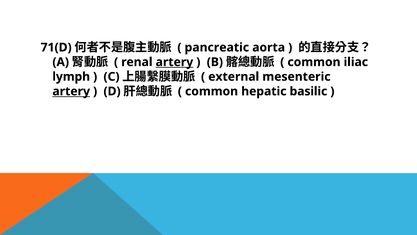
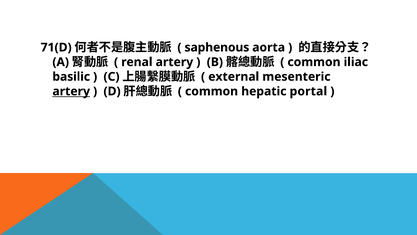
pancreatic: pancreatic -> saphenous (217, 47)
artery underline: present -> none (174, 62)
lymph: lymph -> basilic (71, 77)
basilic: basilic -> portal (308, 91)
